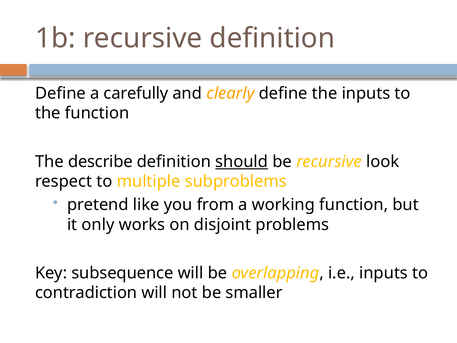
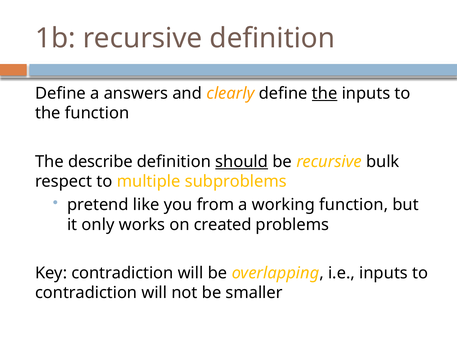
carefully: carefully -> answers (136, 93)
the underline: none -> present (325, 93)
look: look -> bulk (383, 162)
disjoint: disjoint -> created (223, 224)
Key subsequence: subsequence -> contradiction (122, 273)
